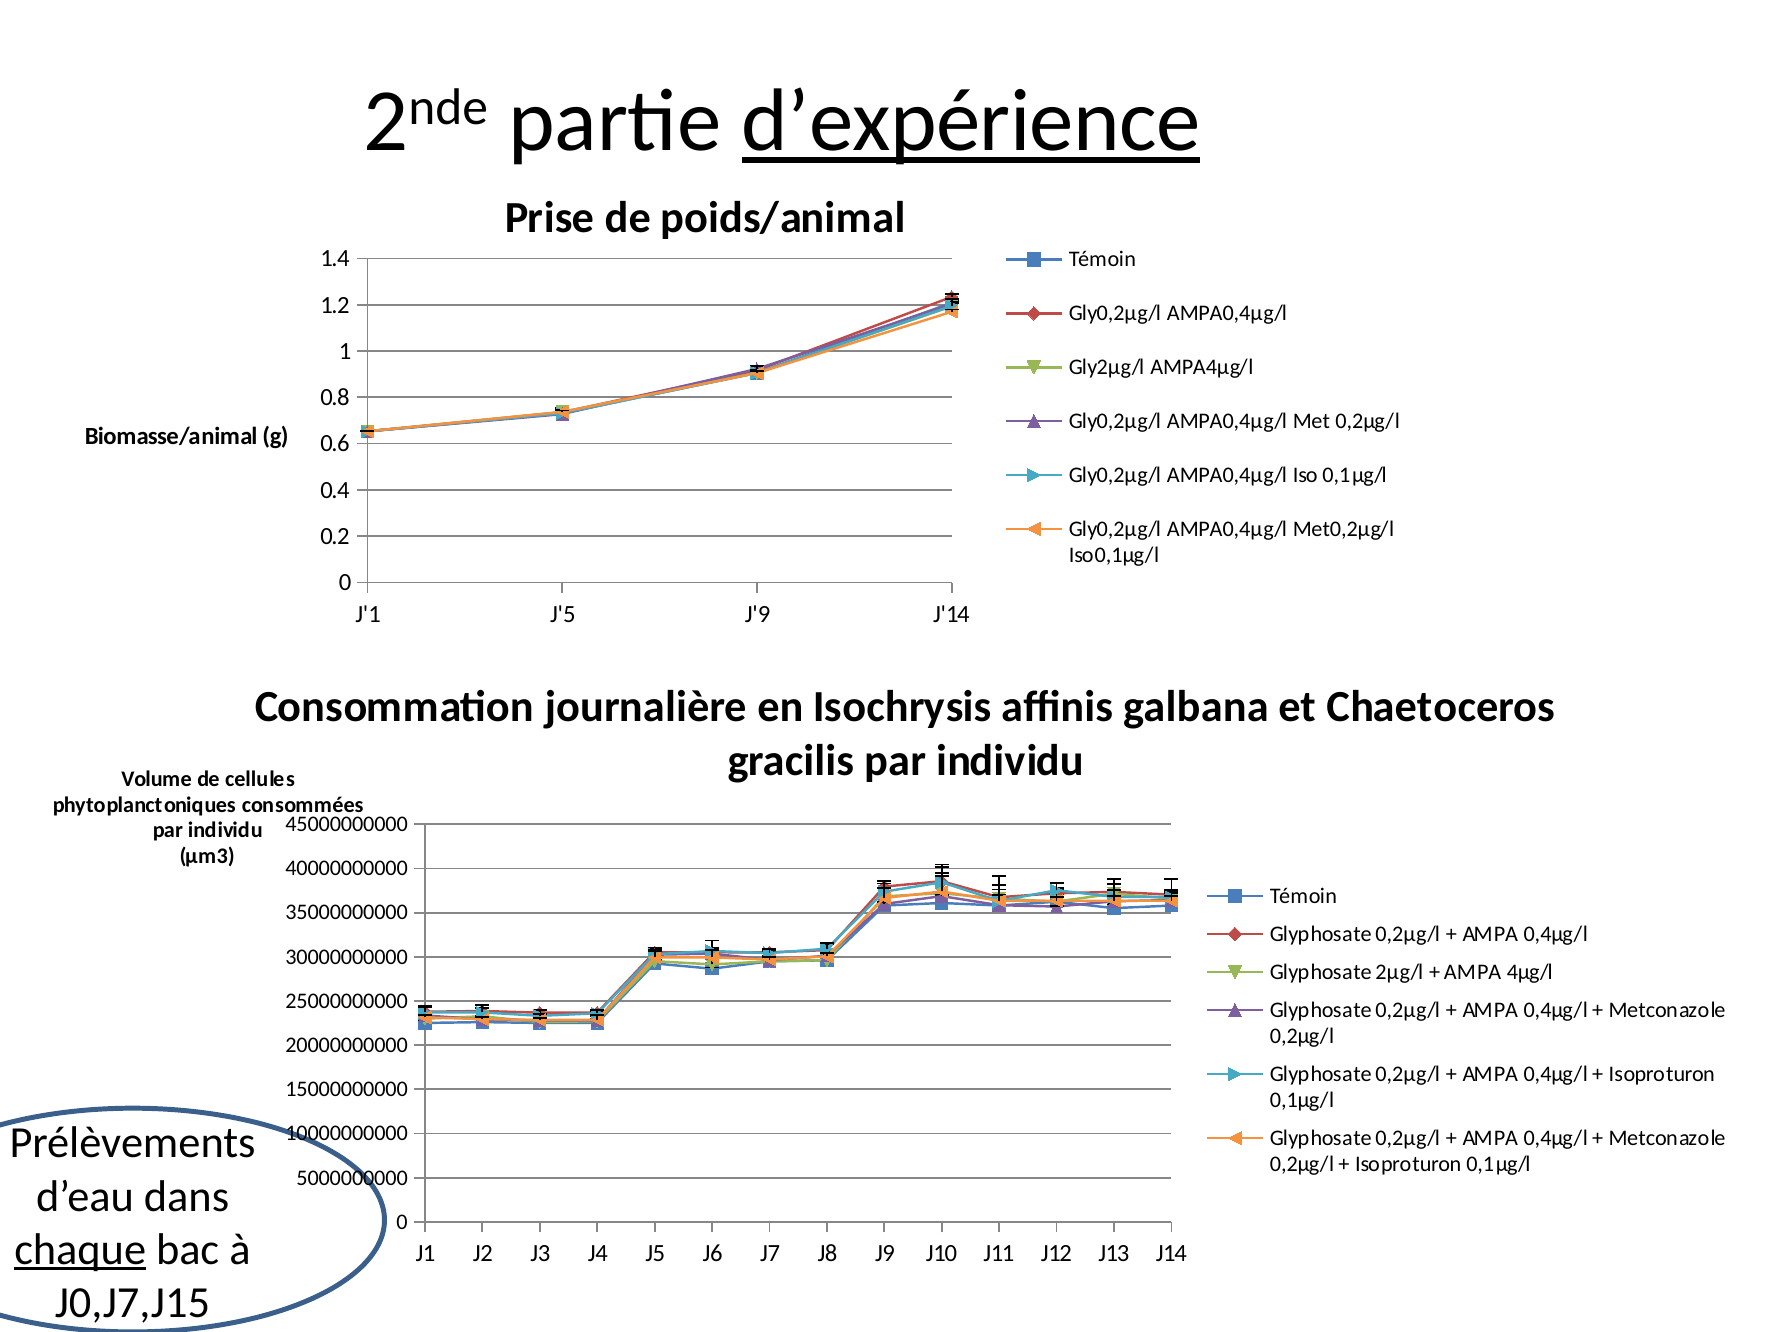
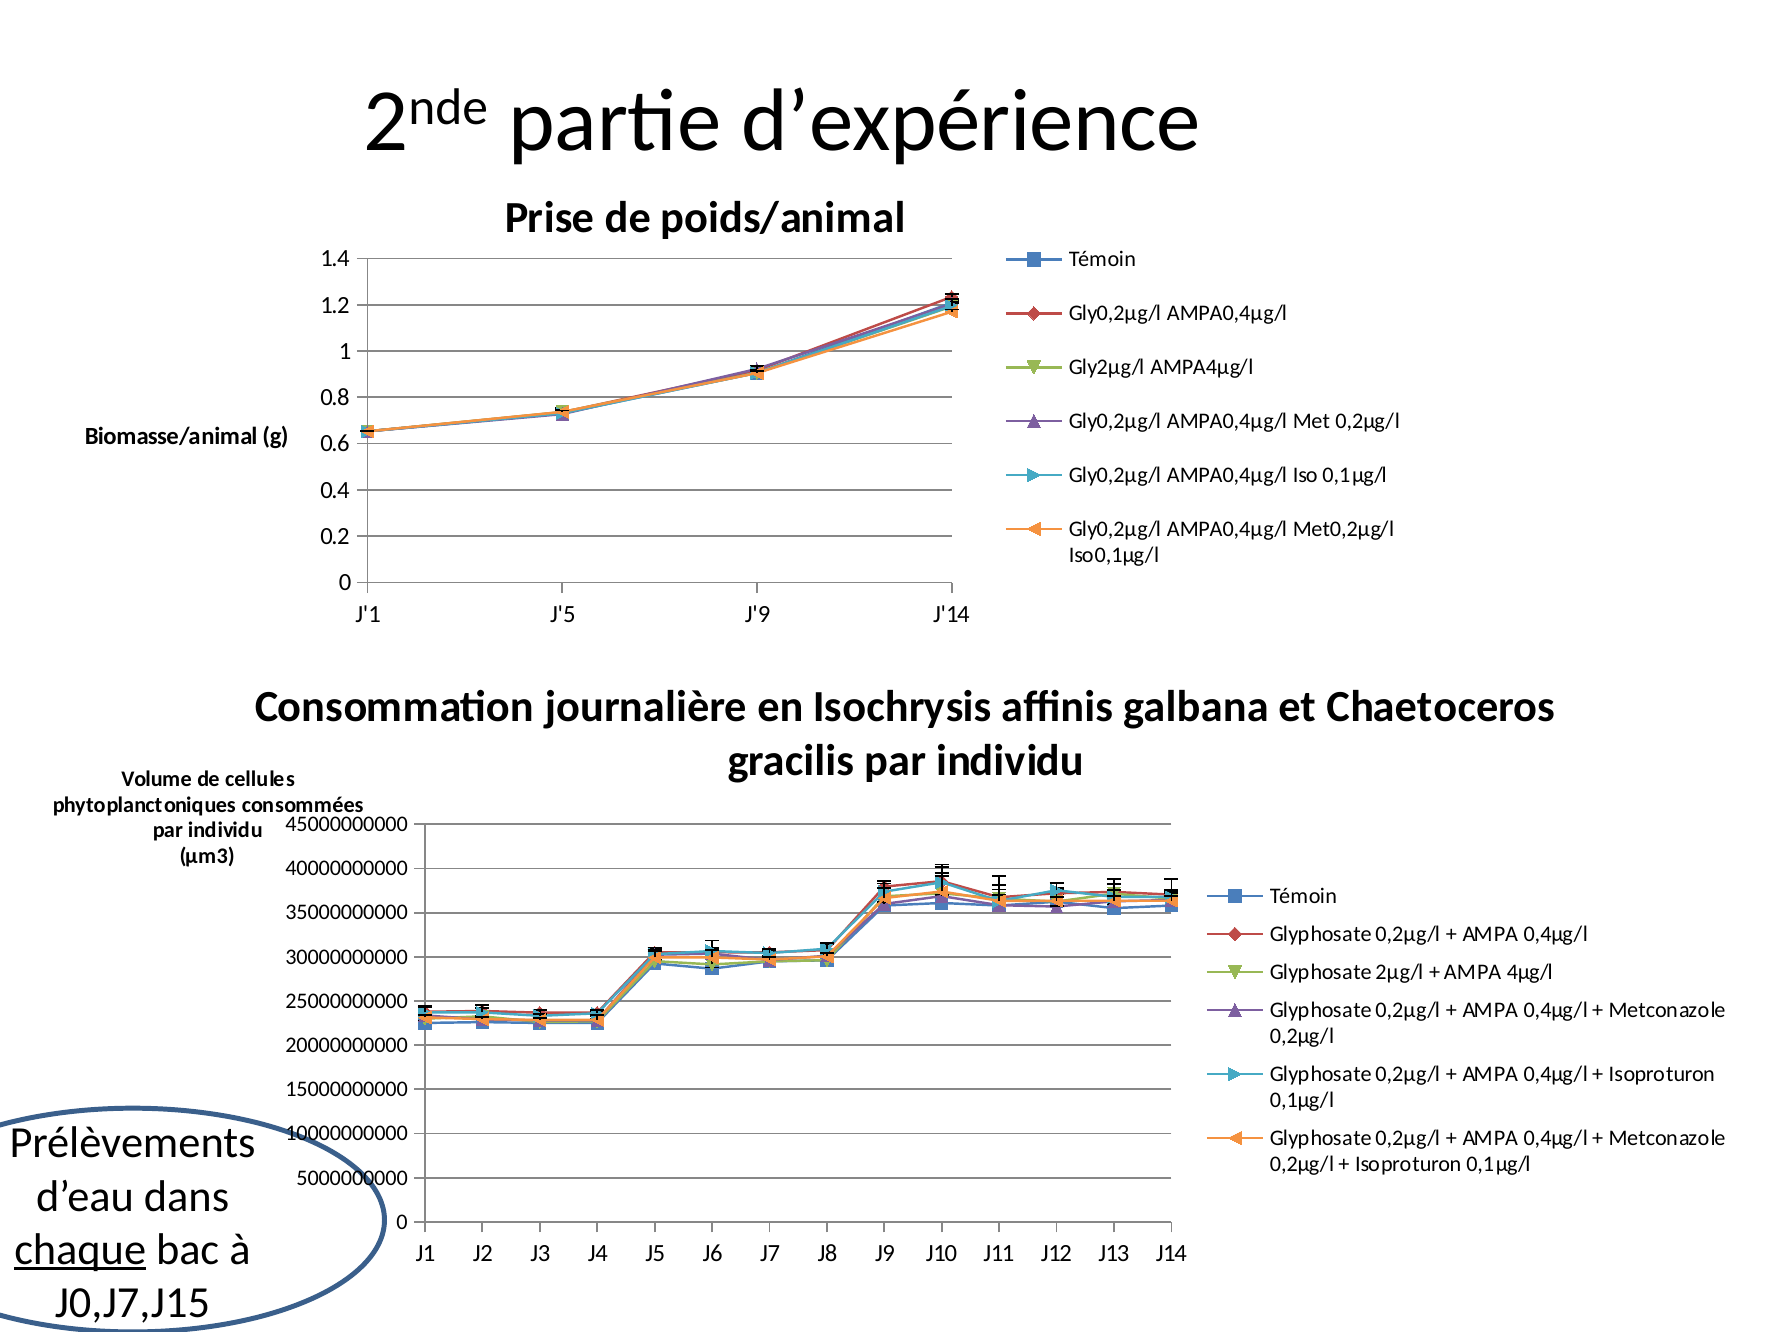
d’expérience underline: present -> none (971, 122)
